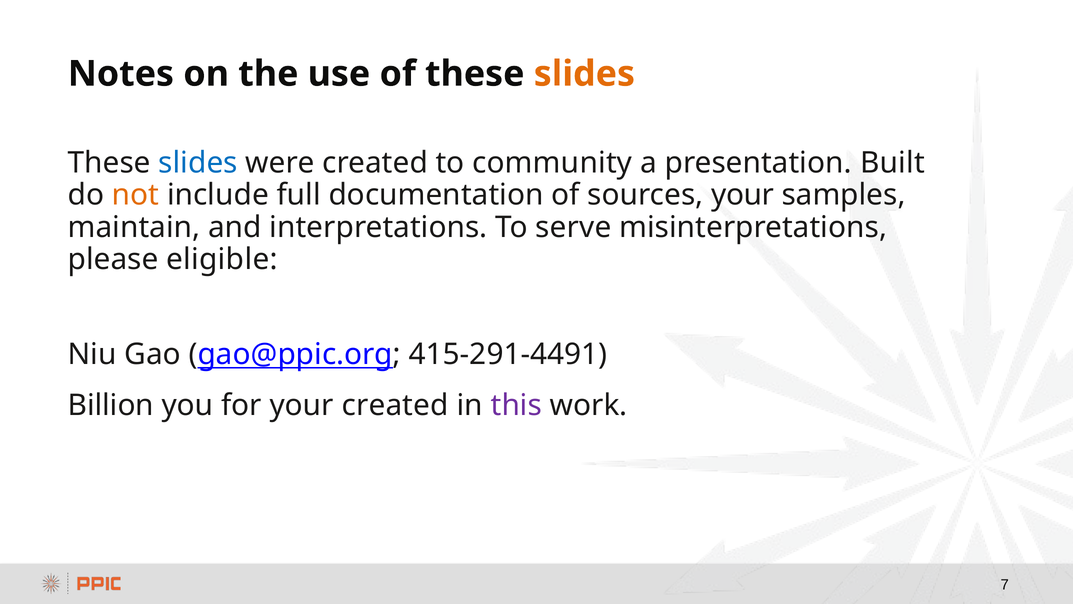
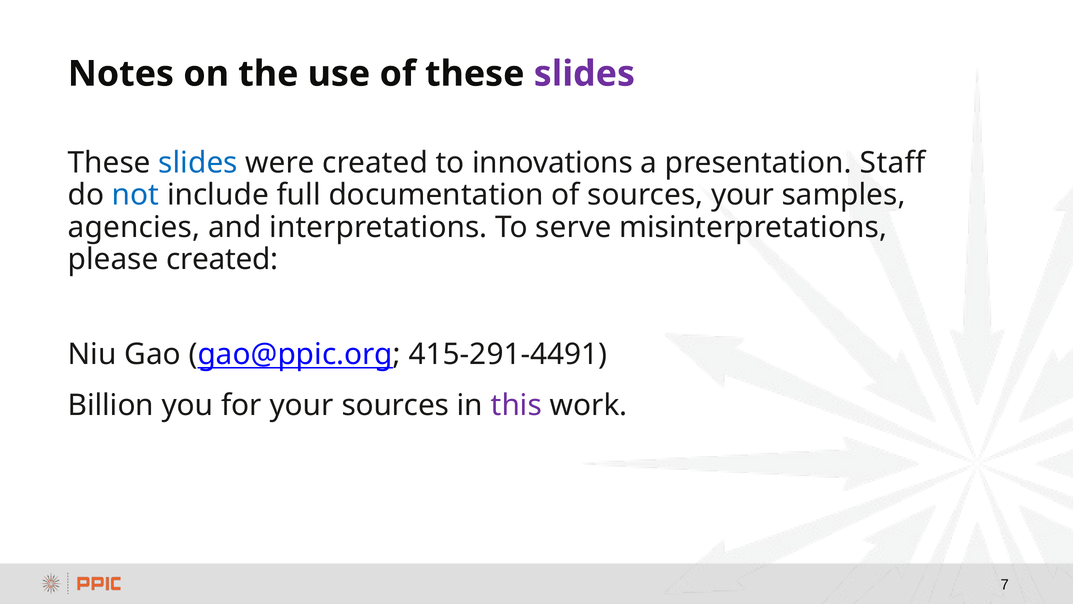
slides colour: orange -> purple (584, 74)
community: community -> innovations (552, 163)
Built: Built -> Staff (893, 163)
not colour: orange -> blue (136, 195)
maintain: maintain -> agencies (134, 227)
please eligible: eligible -> created (222, 259)
your created: created -> sources (395, 405)
